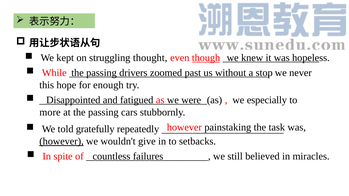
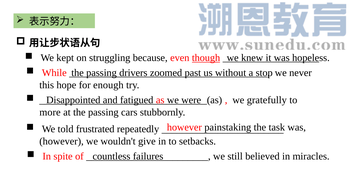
thought: thought -> because (150, 58)
especially: especially -> gratefully (267, 100)
gratefully: gratefully -> frustrated (95, 129)
however underline: present -> none (61, 141)
